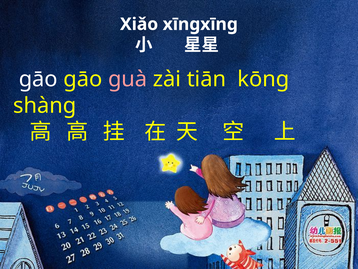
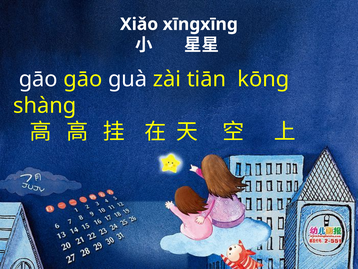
ɡuà colour: pink -> white (128, 79)
